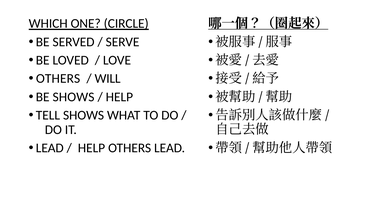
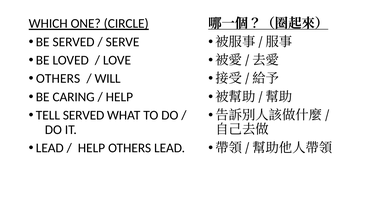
BE SHOWS: SHOWS -> CARING (74, 97)
TELL SHOWS: SHOWS -> SERVED (84, 115)
